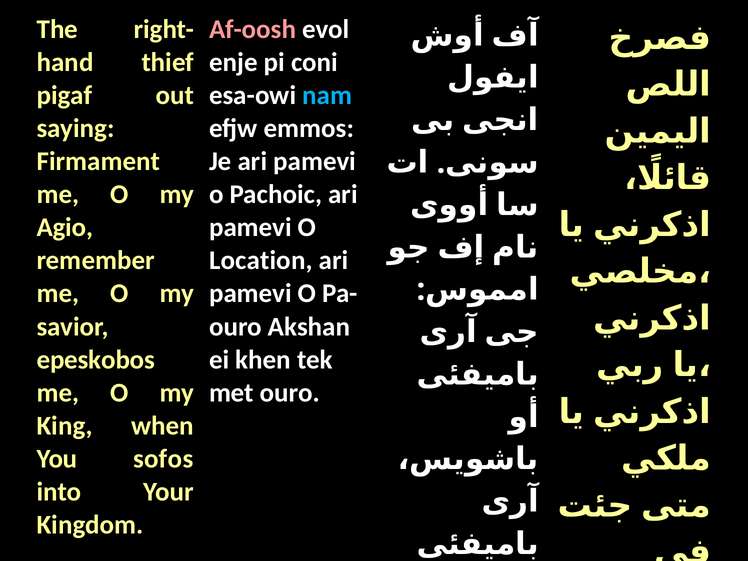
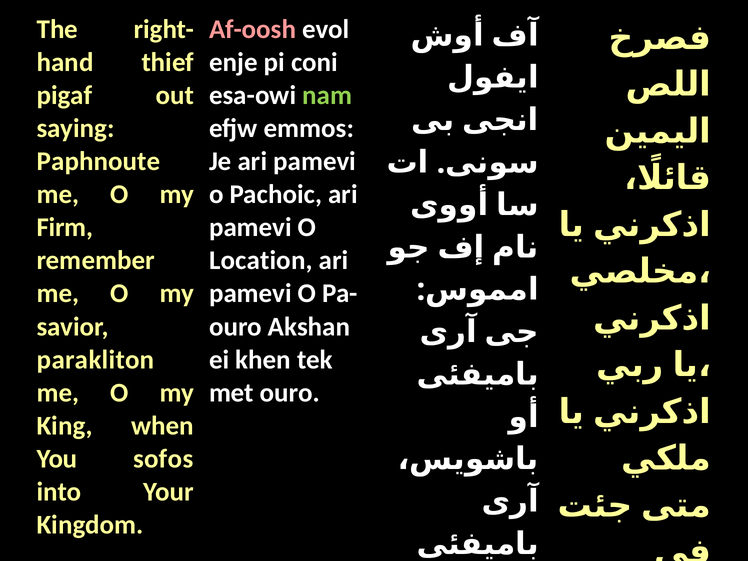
nam colour: light blue -> light green (327, 95)
Firmament: Firmament -> Paphnoute (98, 161)
Agio: Agio -> Firm (65, 227)
epeskobos: epeskobos -> parakliton (96, 360)
